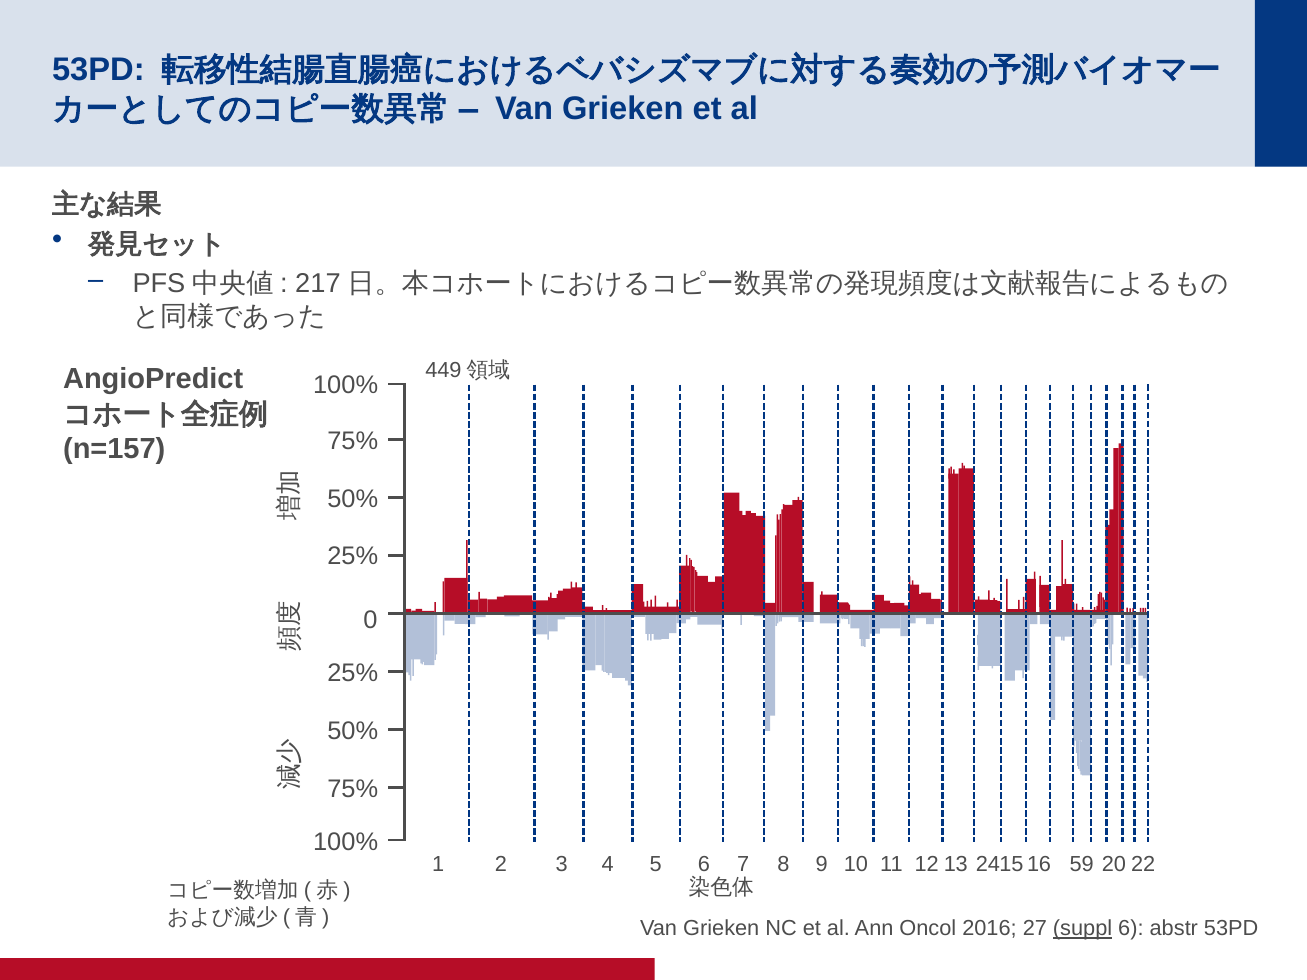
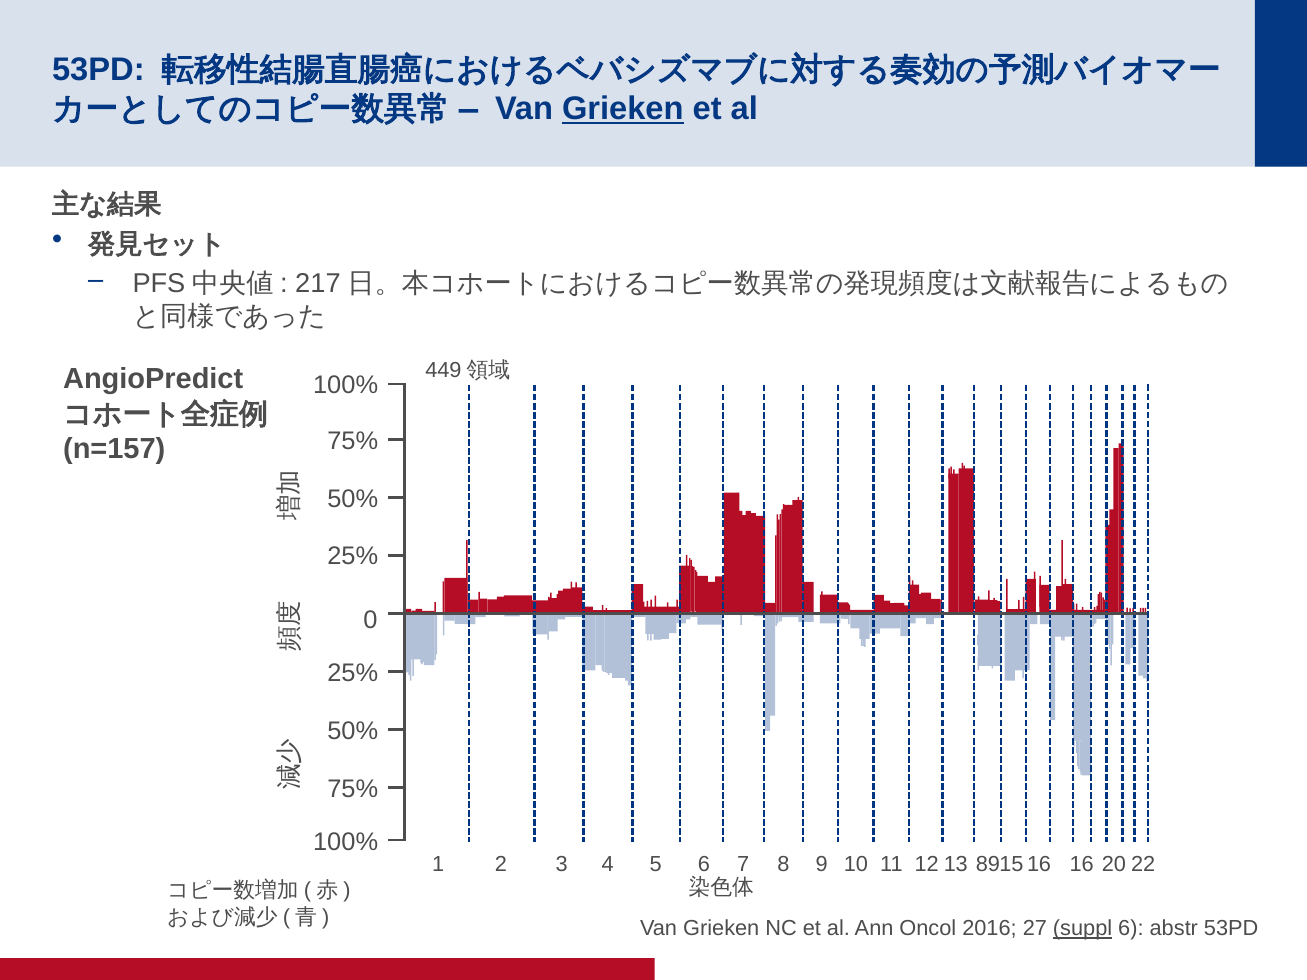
Grieken underline: none -> present (623, 109)
24: 24 -> 89 (988, 864)
16 59: 59 -> 16 (1082, 864)
